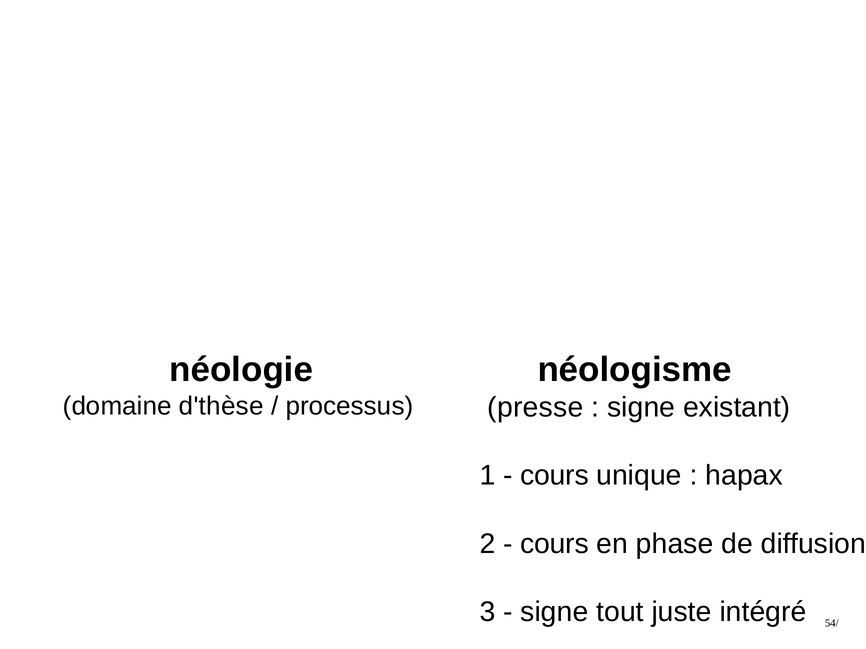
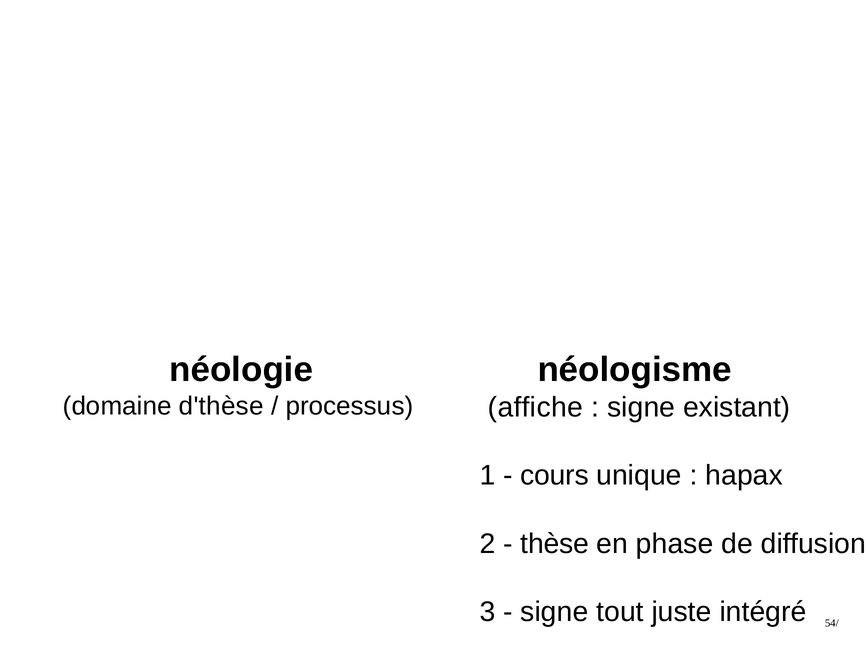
presse: presse -> affiche (535, 408)
cours: cours -> thèse (555, 544)
